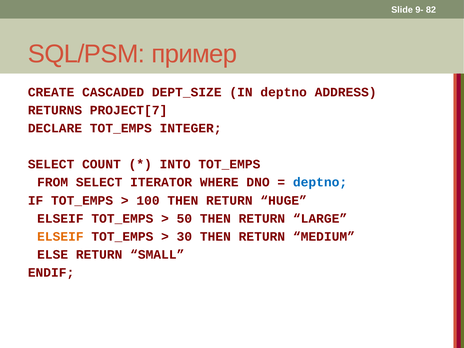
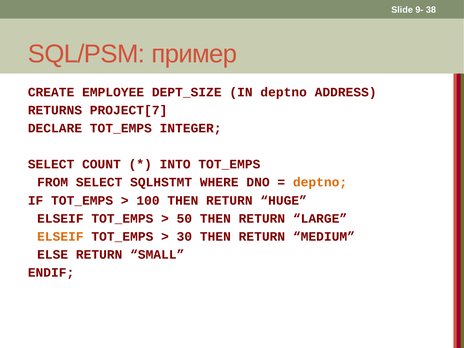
82: 82 -> 38 (431, 10)
CASCADED: CASCADED -> EMPLOYEE (113, 92)
ITERATOR: ITERATOR -> SQLHSTMT (161, 182)
deptno colour: blue -> orange (320, 182)
